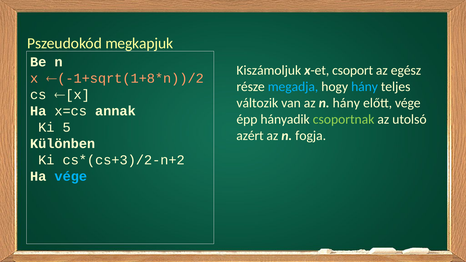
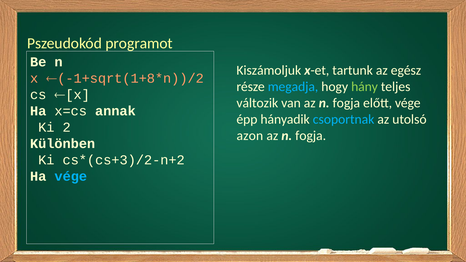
megkapjuk: megkapjuk -> programot (139, 43)
csoport: csoport -> tartunk (353, 70)
hány colour: light blue -> light green (365, 87)
van az n hány: hány -> fogja (346, 103)
csoportnak colour: light green -> light blue (344, 119)
5: 5 -> 2 (67, 127)
azért: azért -> azon (250, 136)
